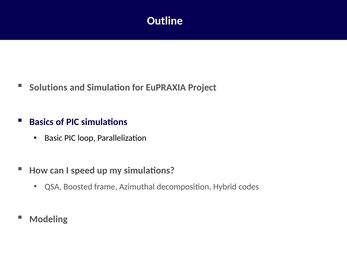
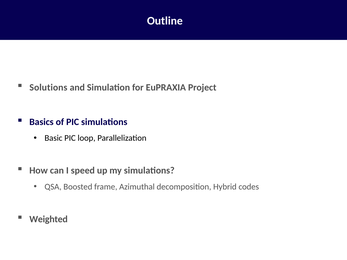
Modeling: Modeling -> Weighted (49, 219)
